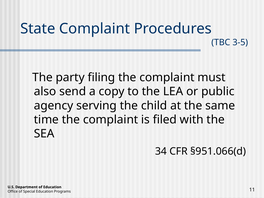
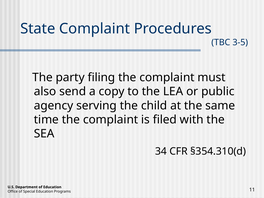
§951.066(d: §951.066(d -> §354.310(d (218, 151)
